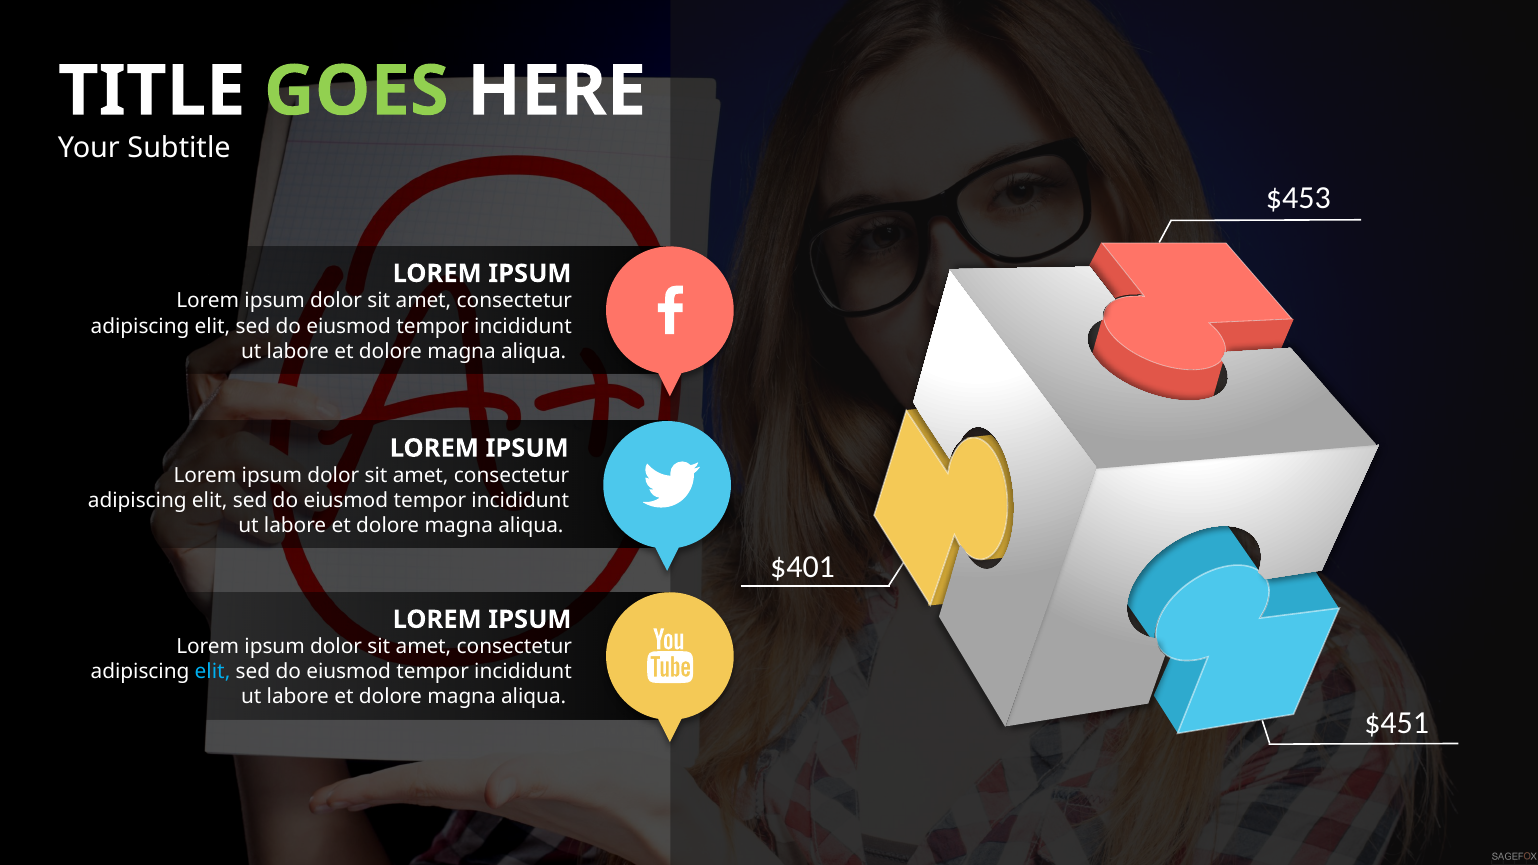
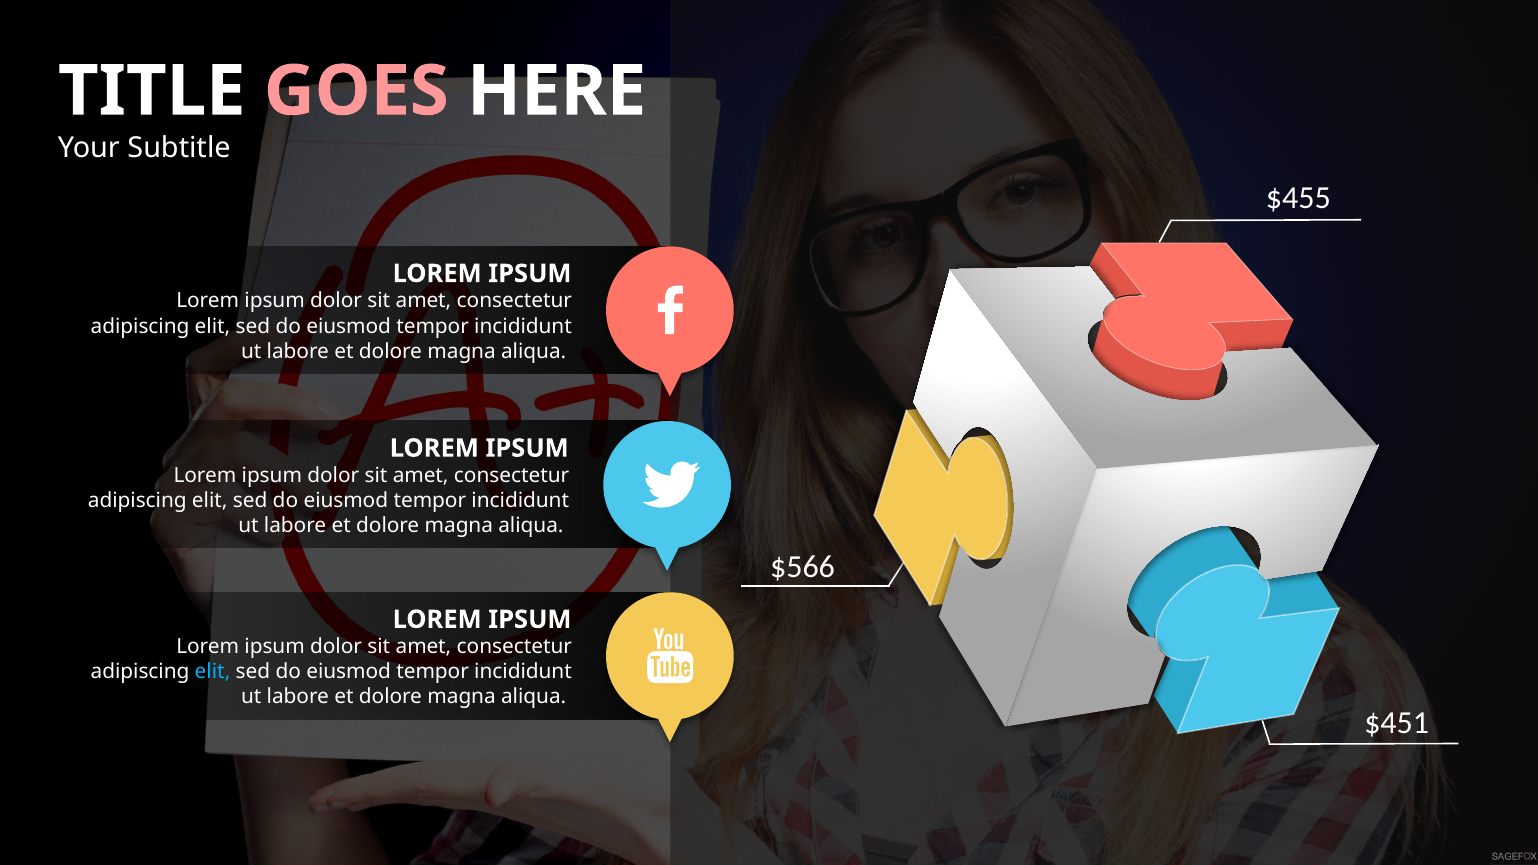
GOES colour: light green -> pink (356, 91)
$453: $453 -> $455 (1298, 198)
$401: $401 -> $566 (803, 567)
